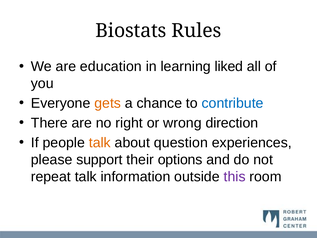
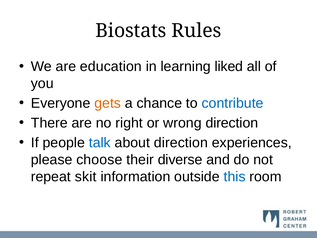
talk colour: orange -> blue (100, 143)
about question: question -> direction (181, 143)
support: support -> choose (99, 160)
options: options -> diverse (180, 160)
repeat talk: talk -> skit (86, 177)
this colour: purple -> blue (235, 177)
